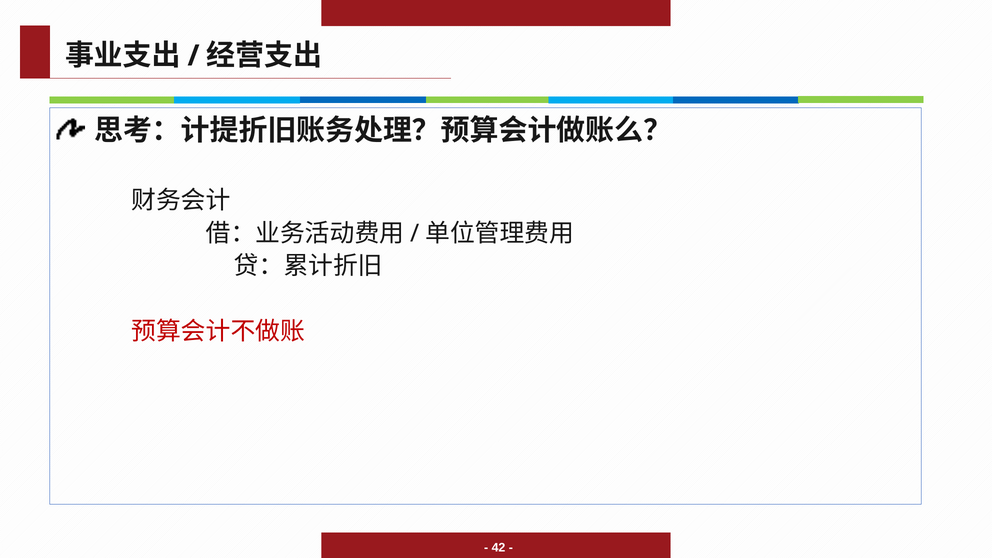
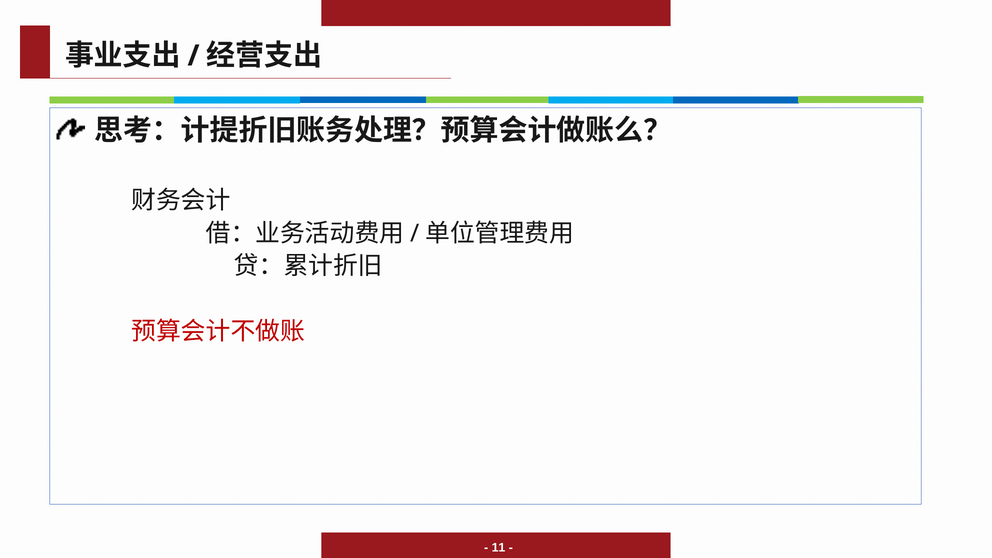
42: 42 -> 11 (499, 548)
